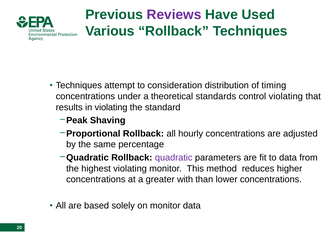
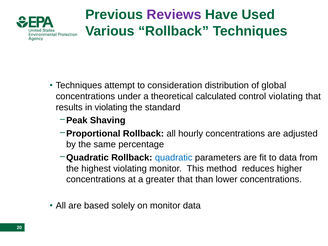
timing: timing -> global (274, 85)
standards: standards -> calculated (216, 96)
quadratic colour: purple -> blue (174, 158)
greater with: with -> that (185, 179)
